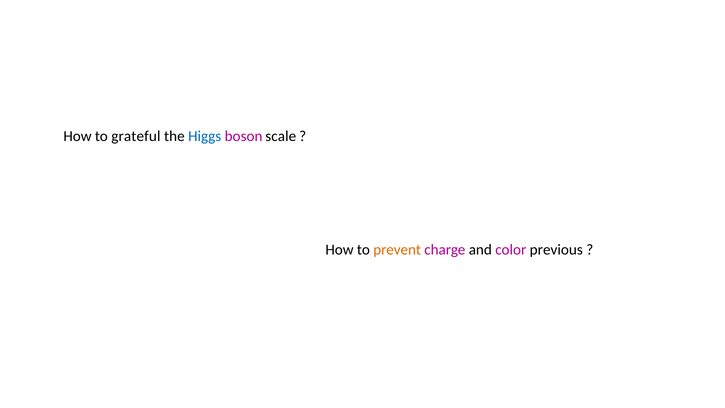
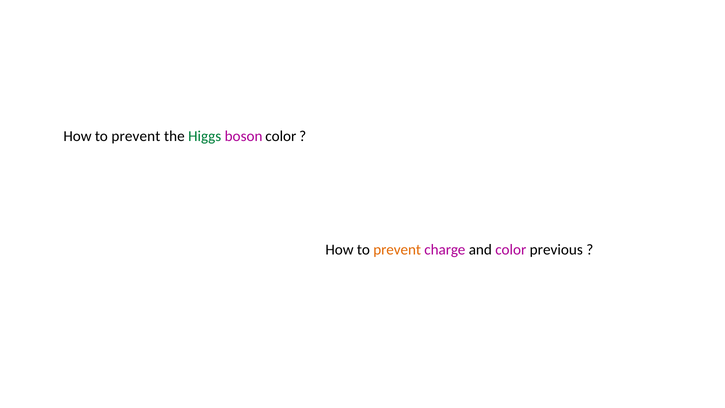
grateful: grateful -> prevent (136, 136)
Higgs colour: blue -> green (205, 136)
boson scale: scale -> color (281, 136)
